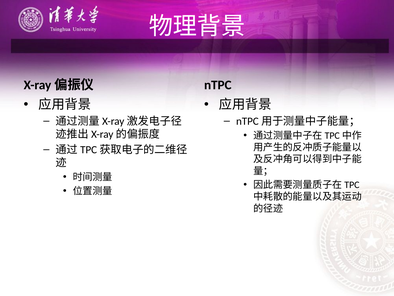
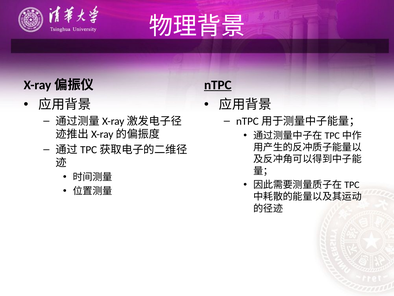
nTPC underline: none -> present (218, 85)
